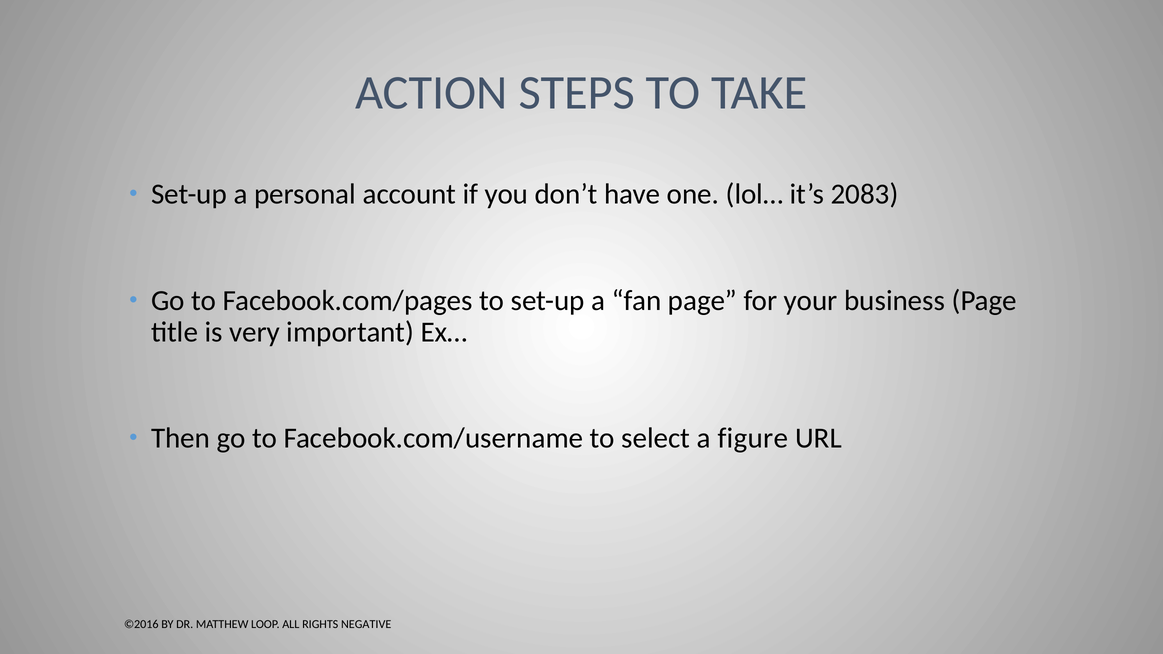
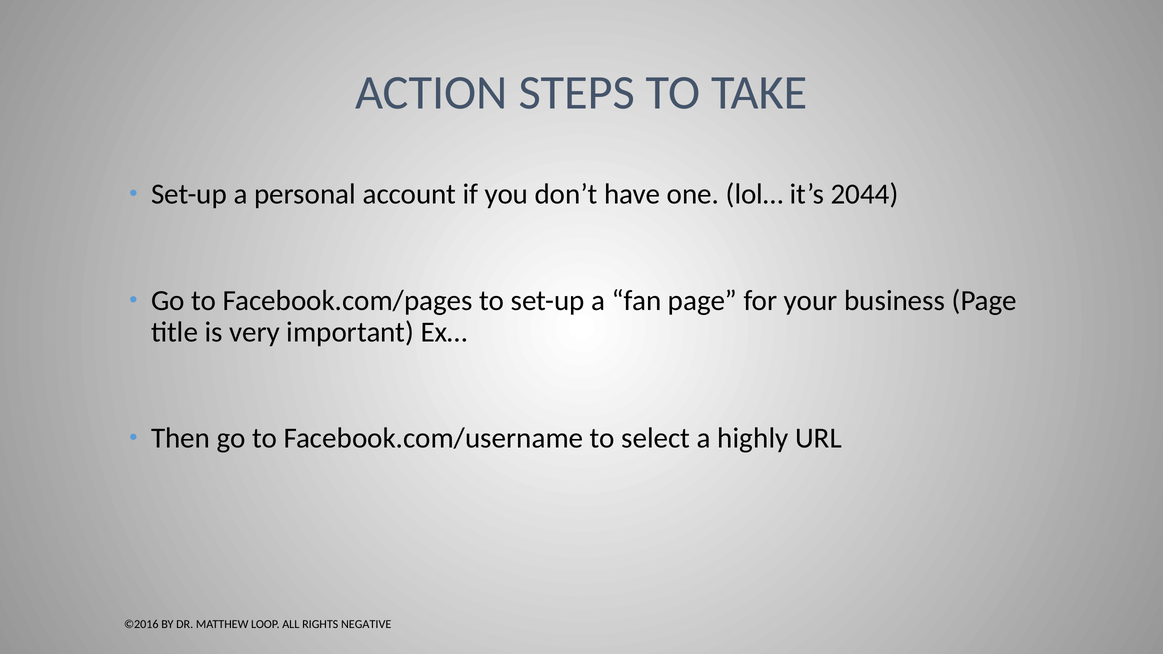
2083: 2083 -> 2044 (864, 194)
figure: figure -> highly (753, 439)
